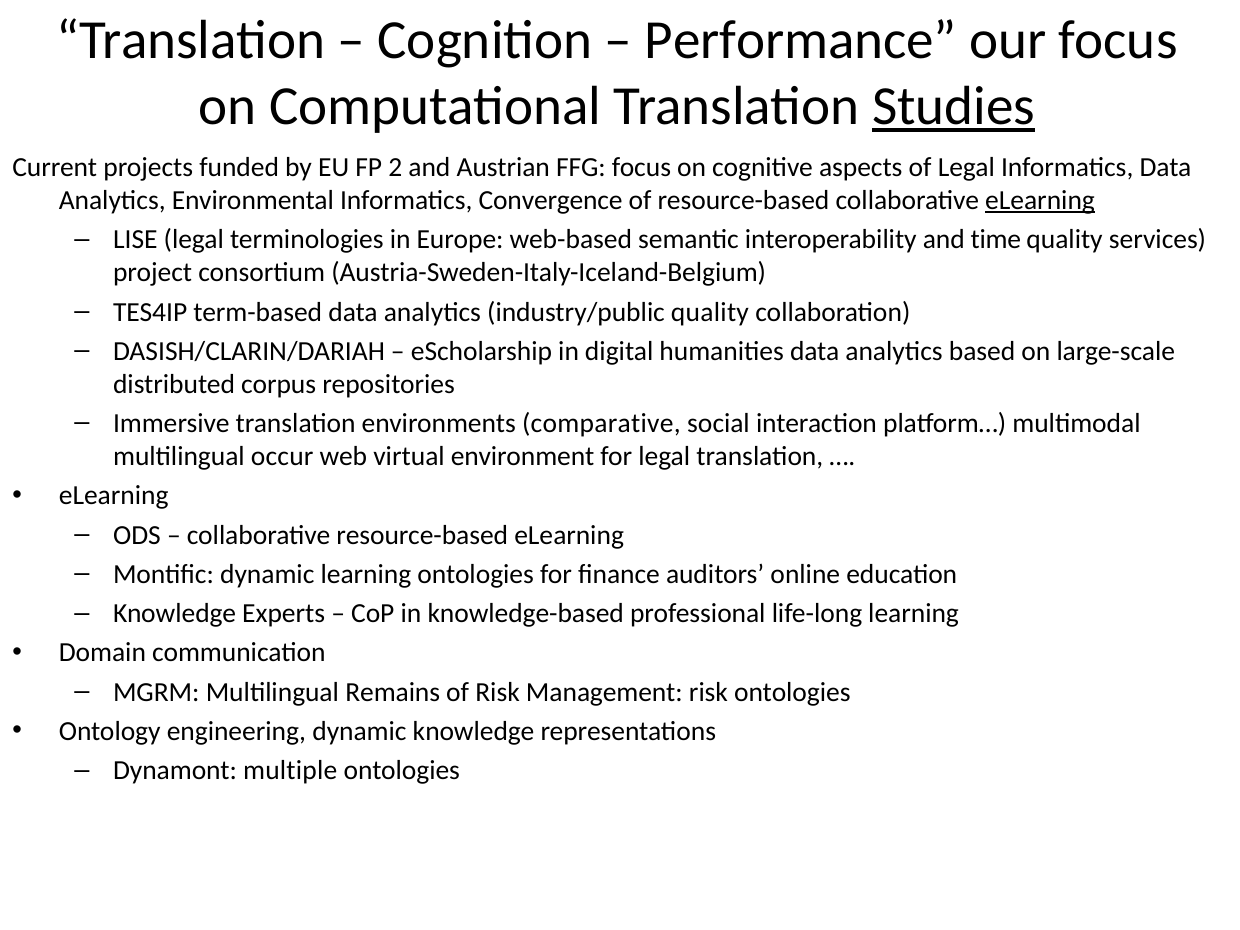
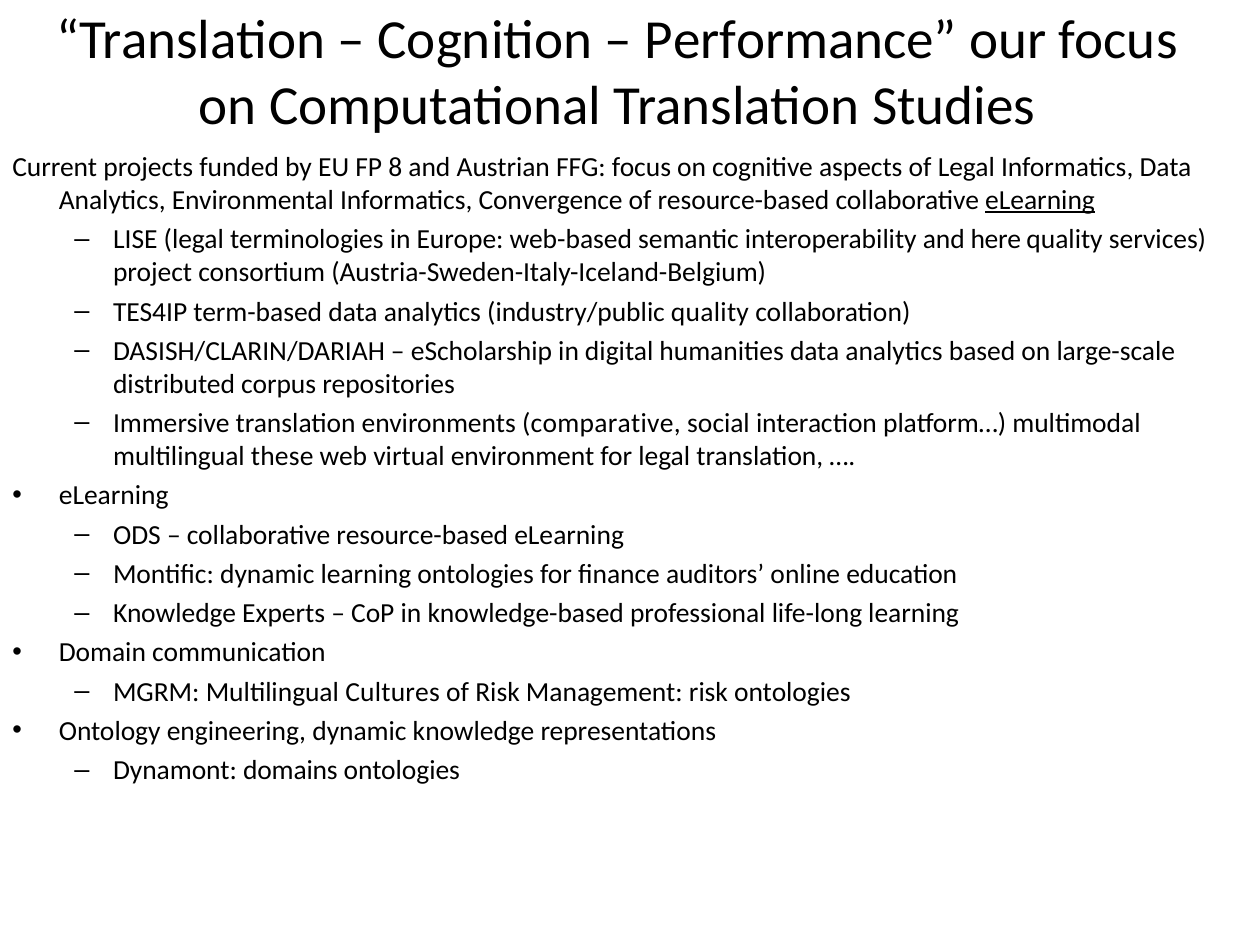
Studies underline: present -> none (954, 106)
2: 2 -> 8 (395, 167)
time: time -> here (996, 240)
occur: occur -> these (282, 457)
Remains: Remains -> Cultures (393, 692)
multiple: multiple -> domains (290, 771)
